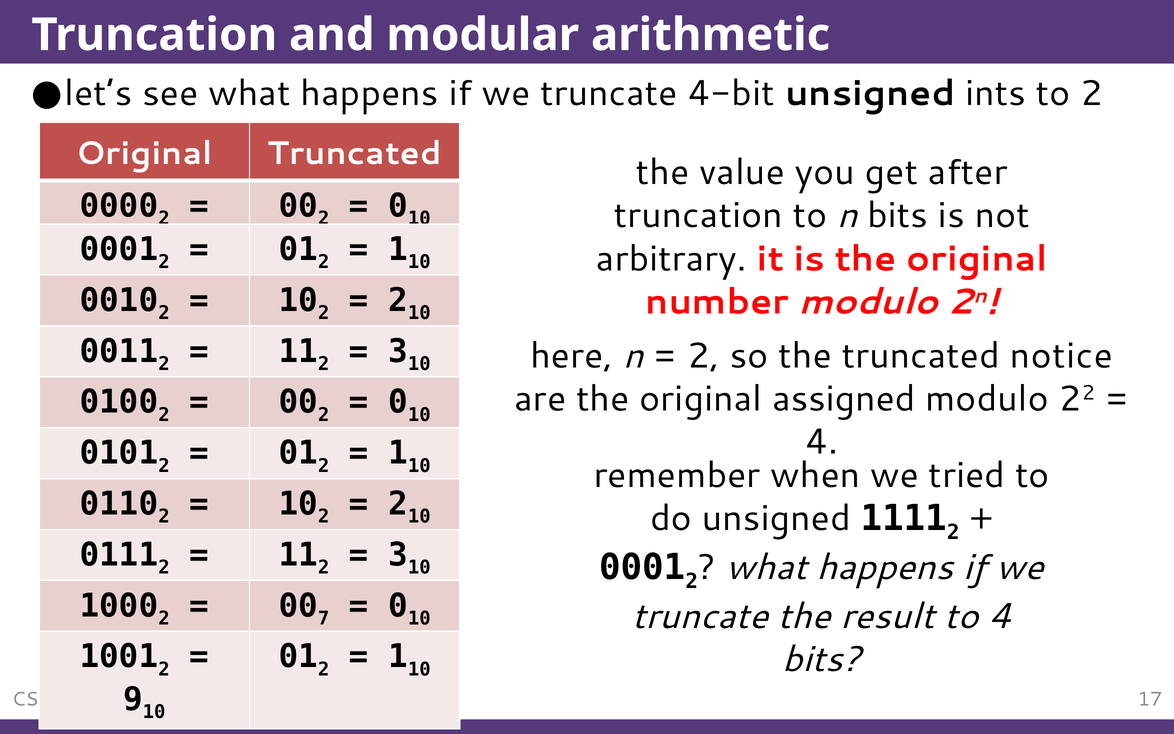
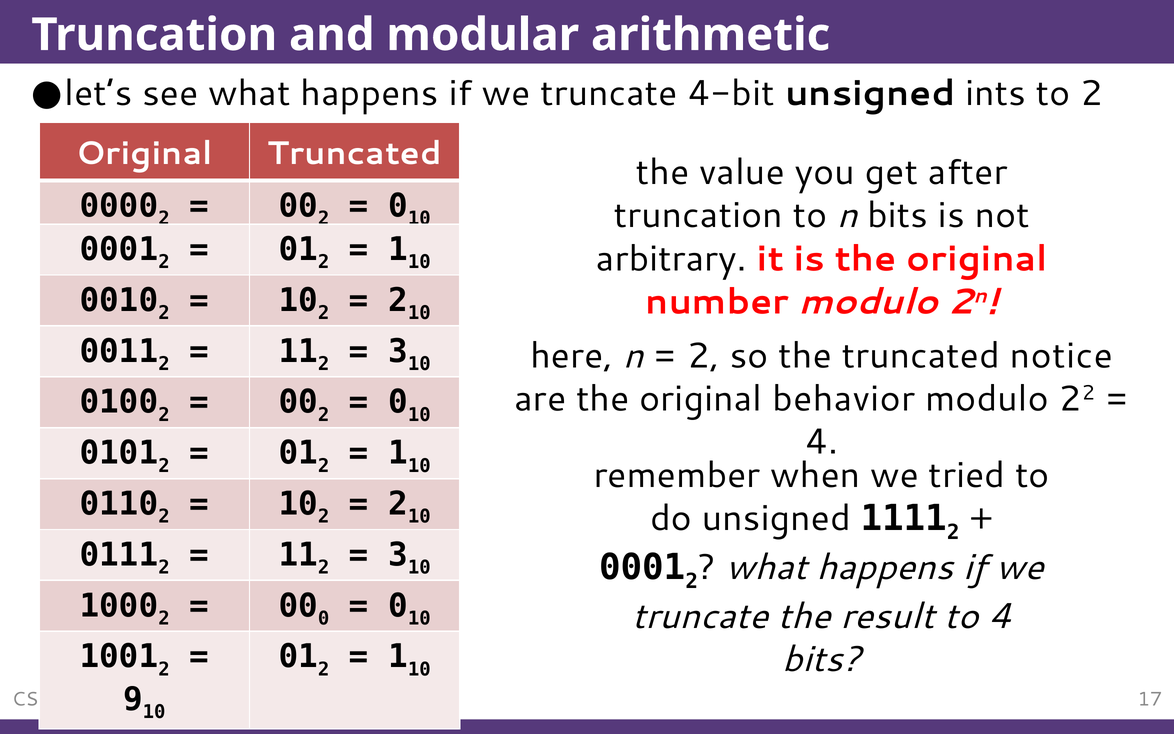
assigned: assigned -> behavior (844, 399)
7: 7 -> 0 (324, 618)
